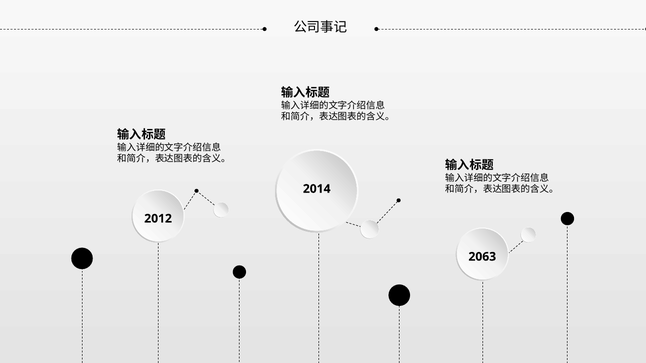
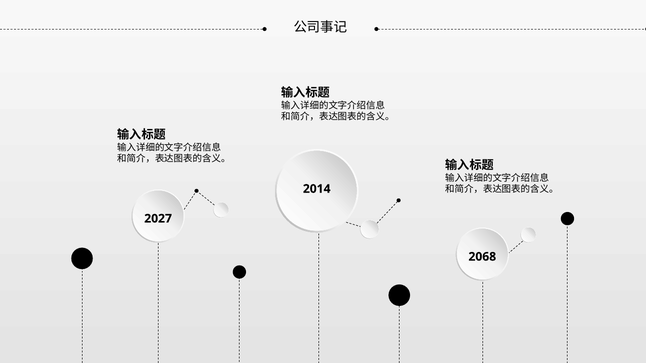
2012: 2012 -> 2027 (158, 219)
2063: 2063 -> 2068 (482, 257)
